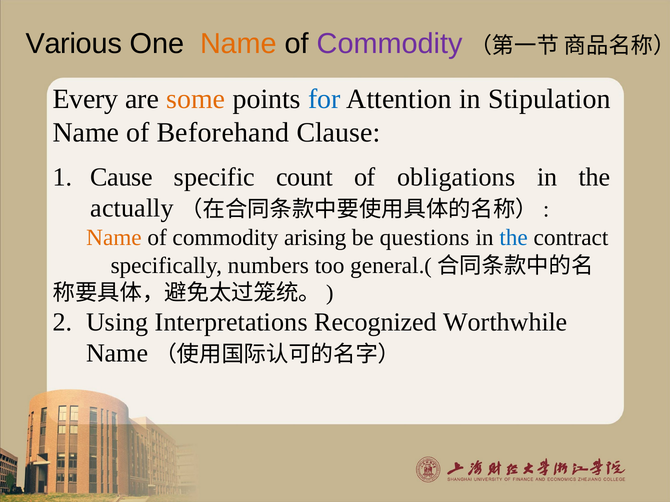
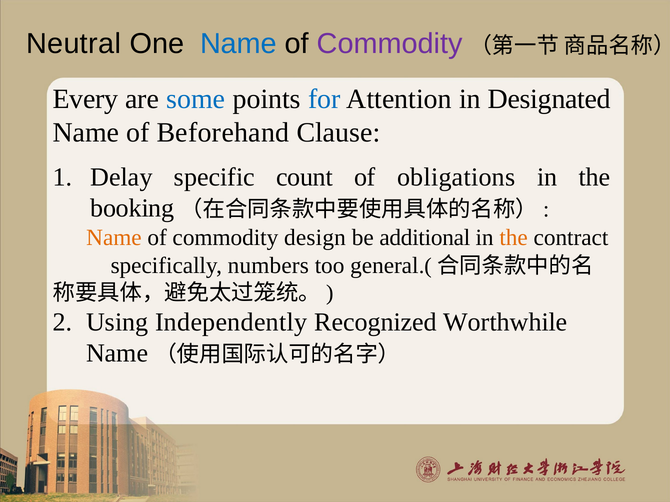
Various: Various -> Neutral (74, 44)
Name colour: orange -> blue (238, 44)
some colour: orange -> blue (196, 99)
Stipulation: Stipulation -> Designated (549, 99)
Cause: Cause -> Delay (121, 177)
actually: actually -> booking (132, 208)
arising: arising -> design (315, 238)
questions: questions -> additional (425, 238)
the colour: blue -> orange (514, 238)
Interpretations: Interpretations -> Independently (231, 322)
